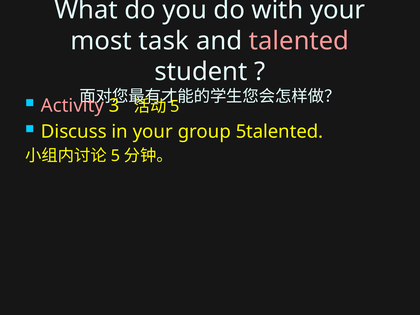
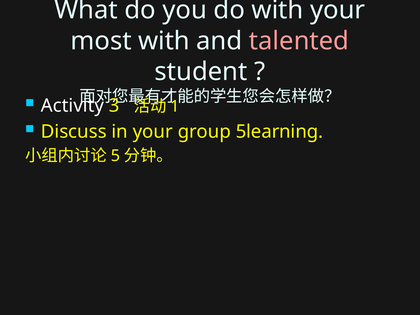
most task: task -> with (164, 41)
Activity colour: pink -> white (72, 106)
5: 5 -> 1 (175, 106)
5talented: 5talented -> 5learning (279, 132)
